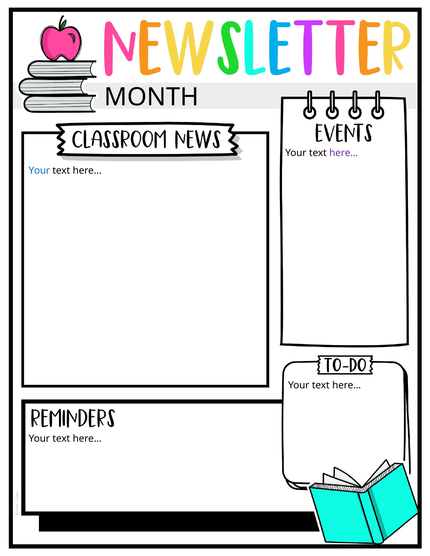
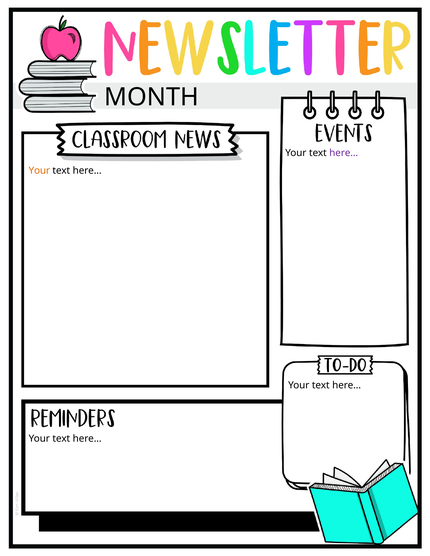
Your colour: blue -> orange (39, 171)
